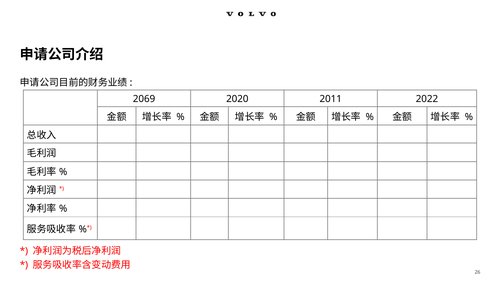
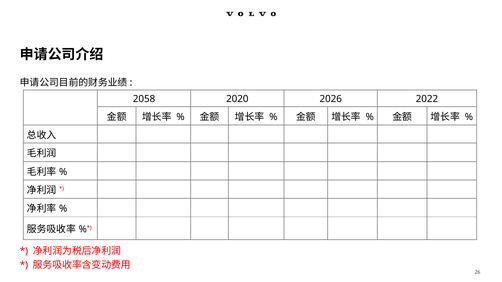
2069: 2069 -> 2058 (144, 99)
2011: 2011 -> 2026 (331, 99)
